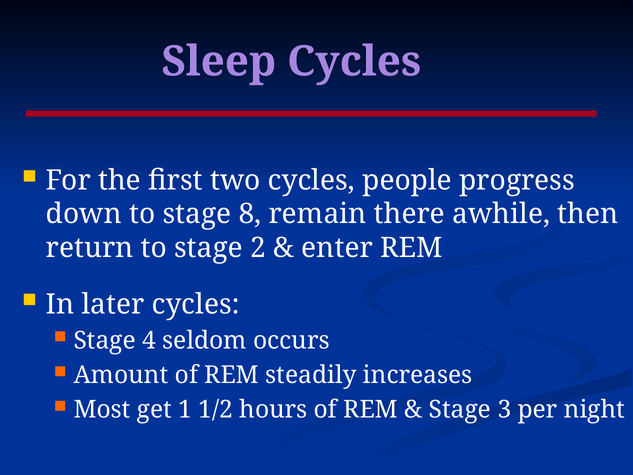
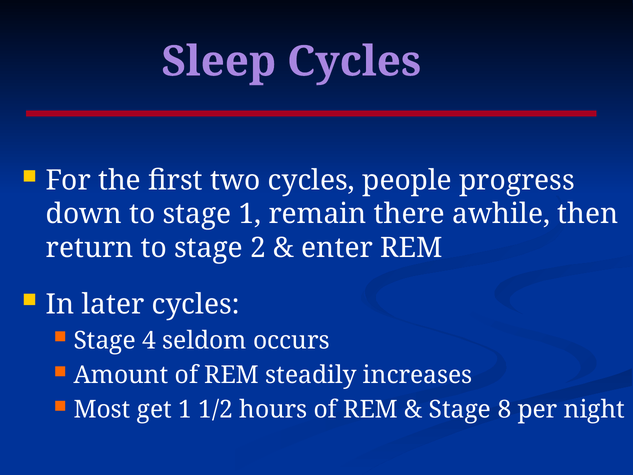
stage 8: 8 -> 1 (250, 214)
3: 3 -> 8 (504, 409)
